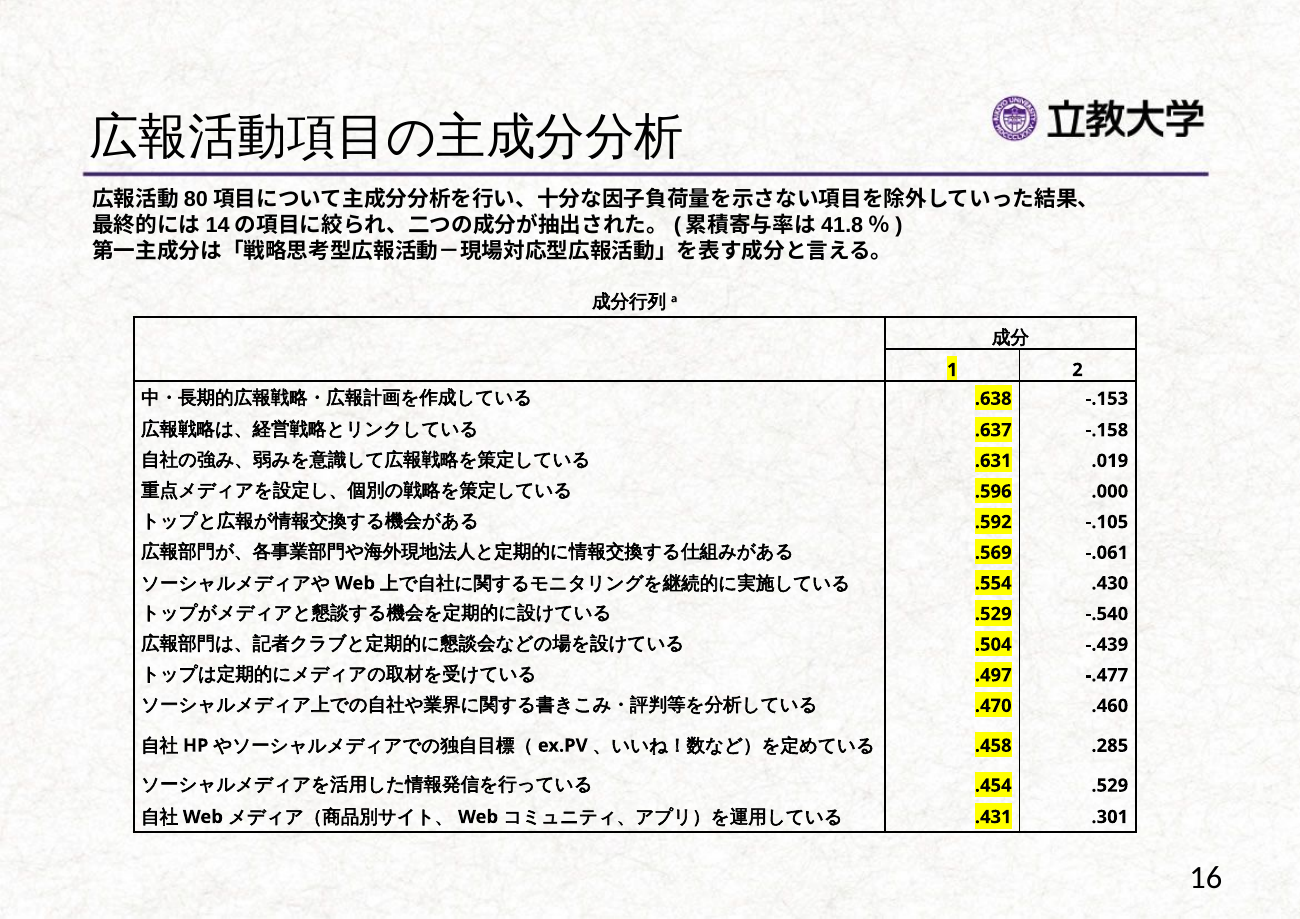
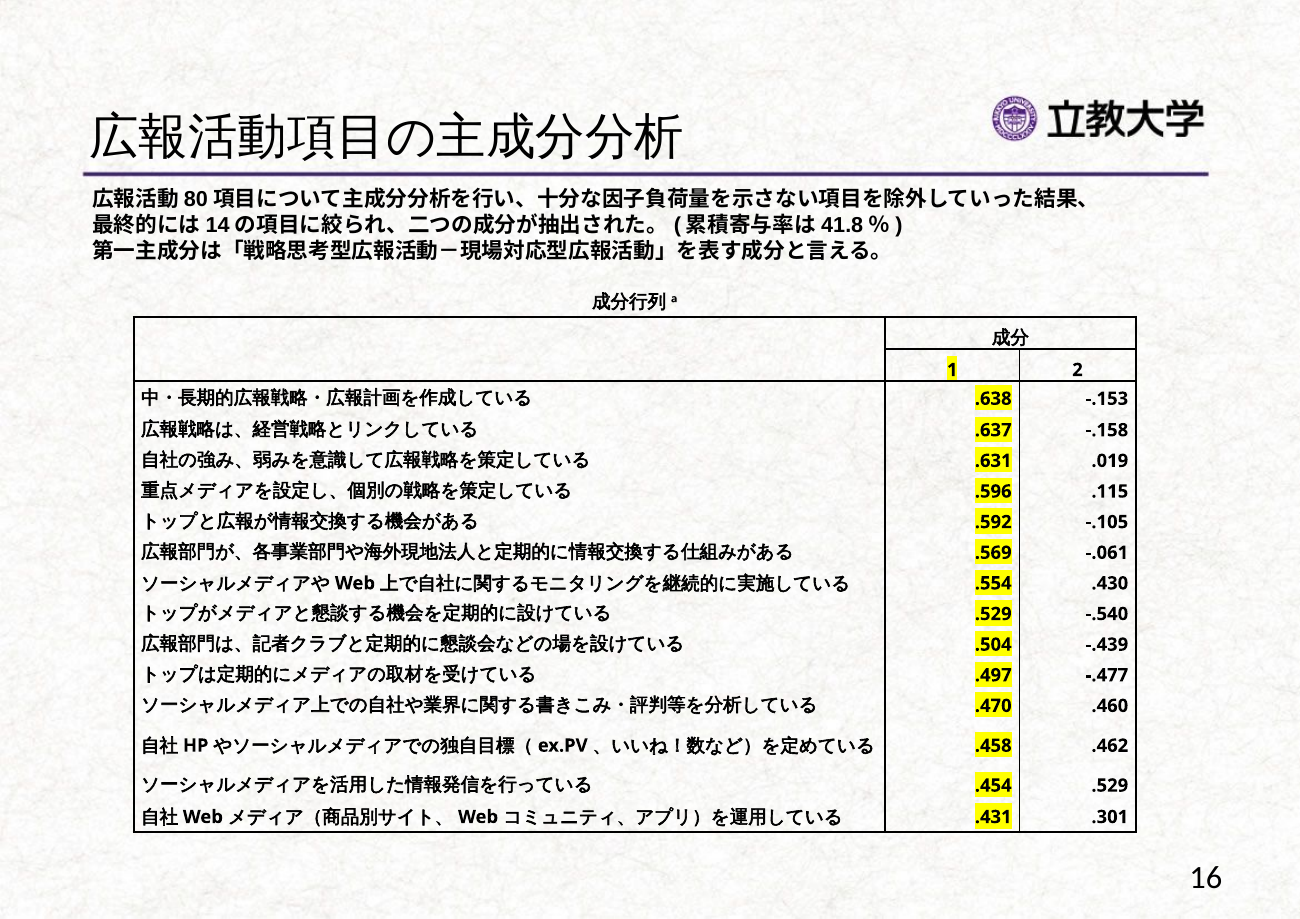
.000: .000 -> .115 (1110, 492)
.285: .285 -> .462 (1110, 746)
